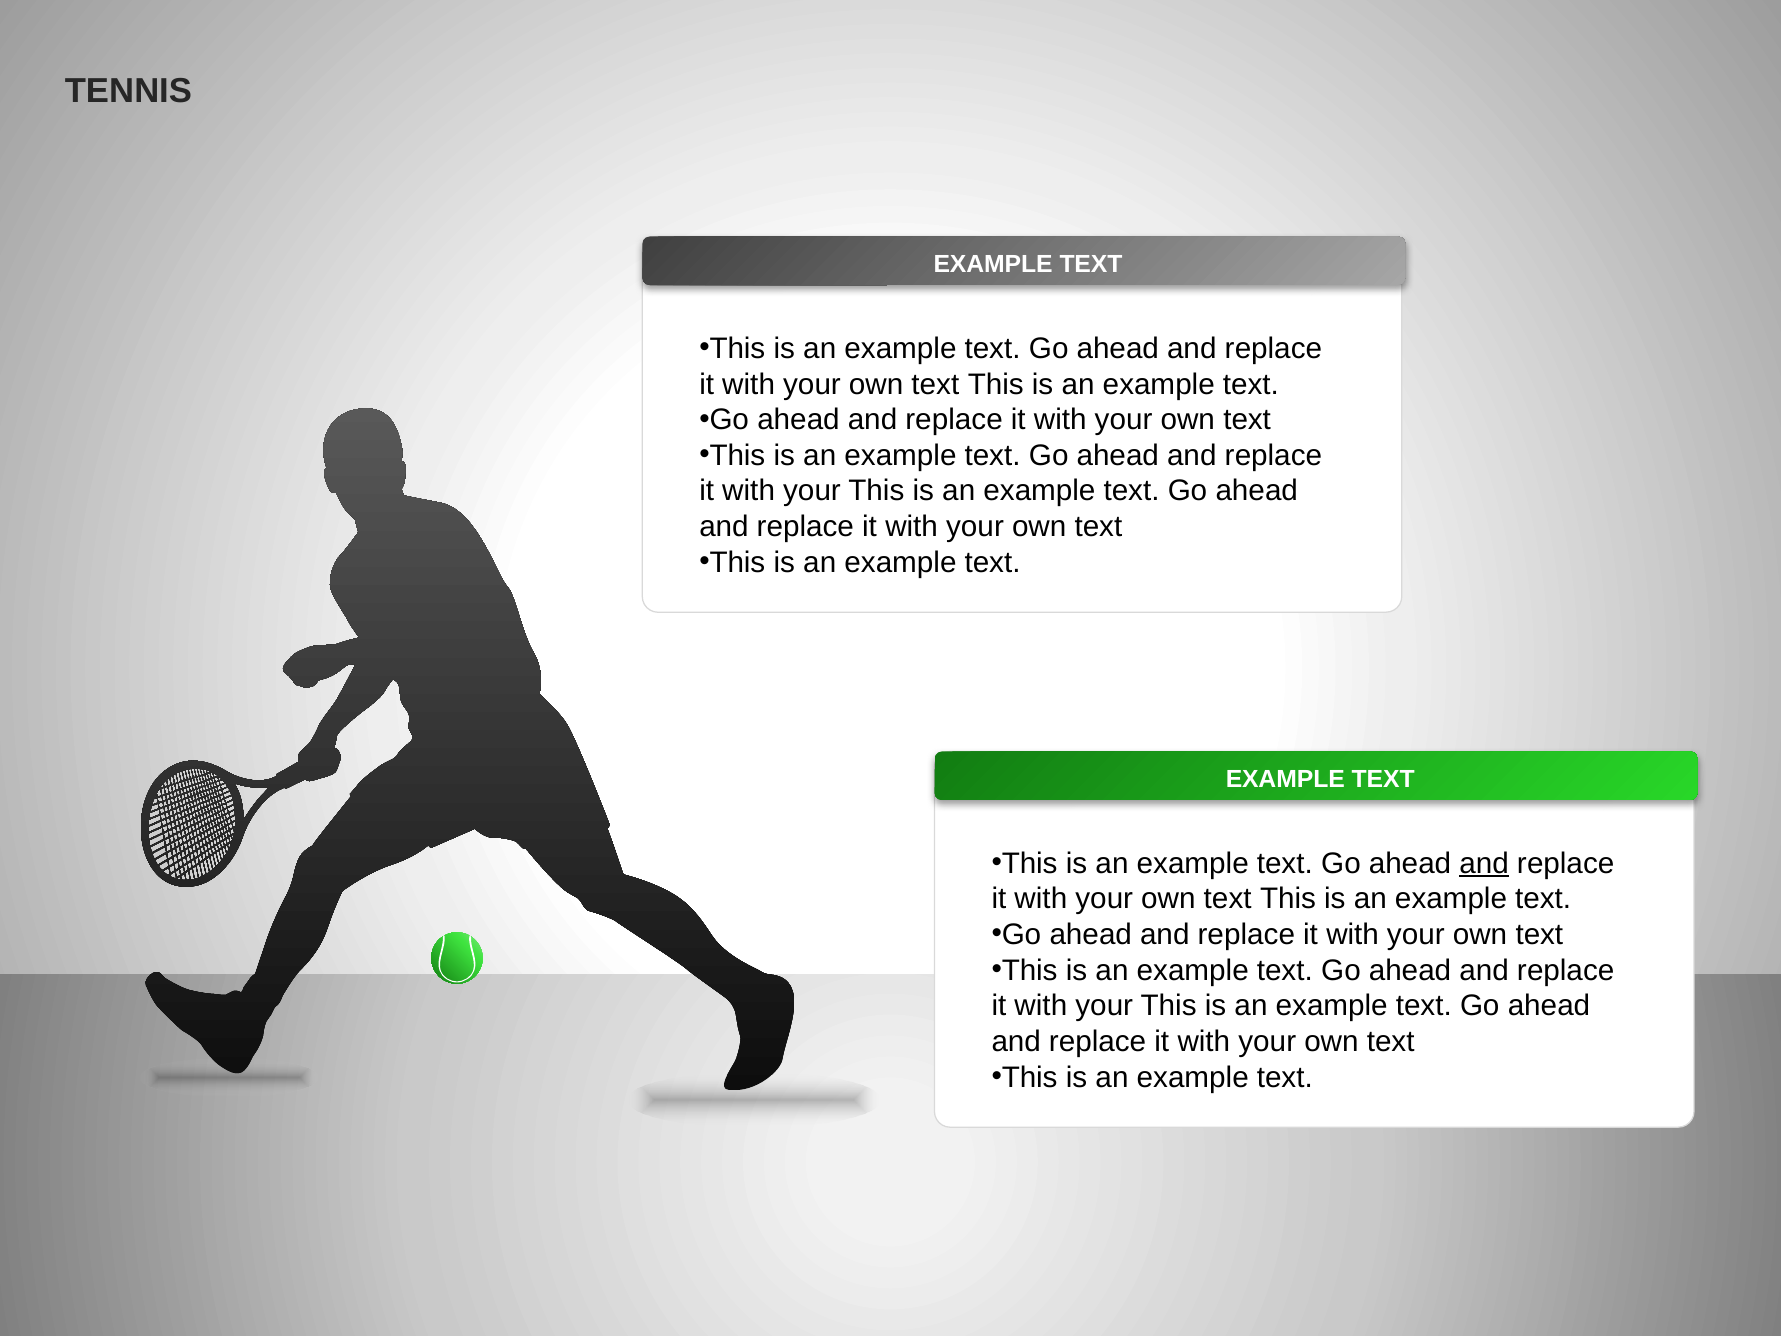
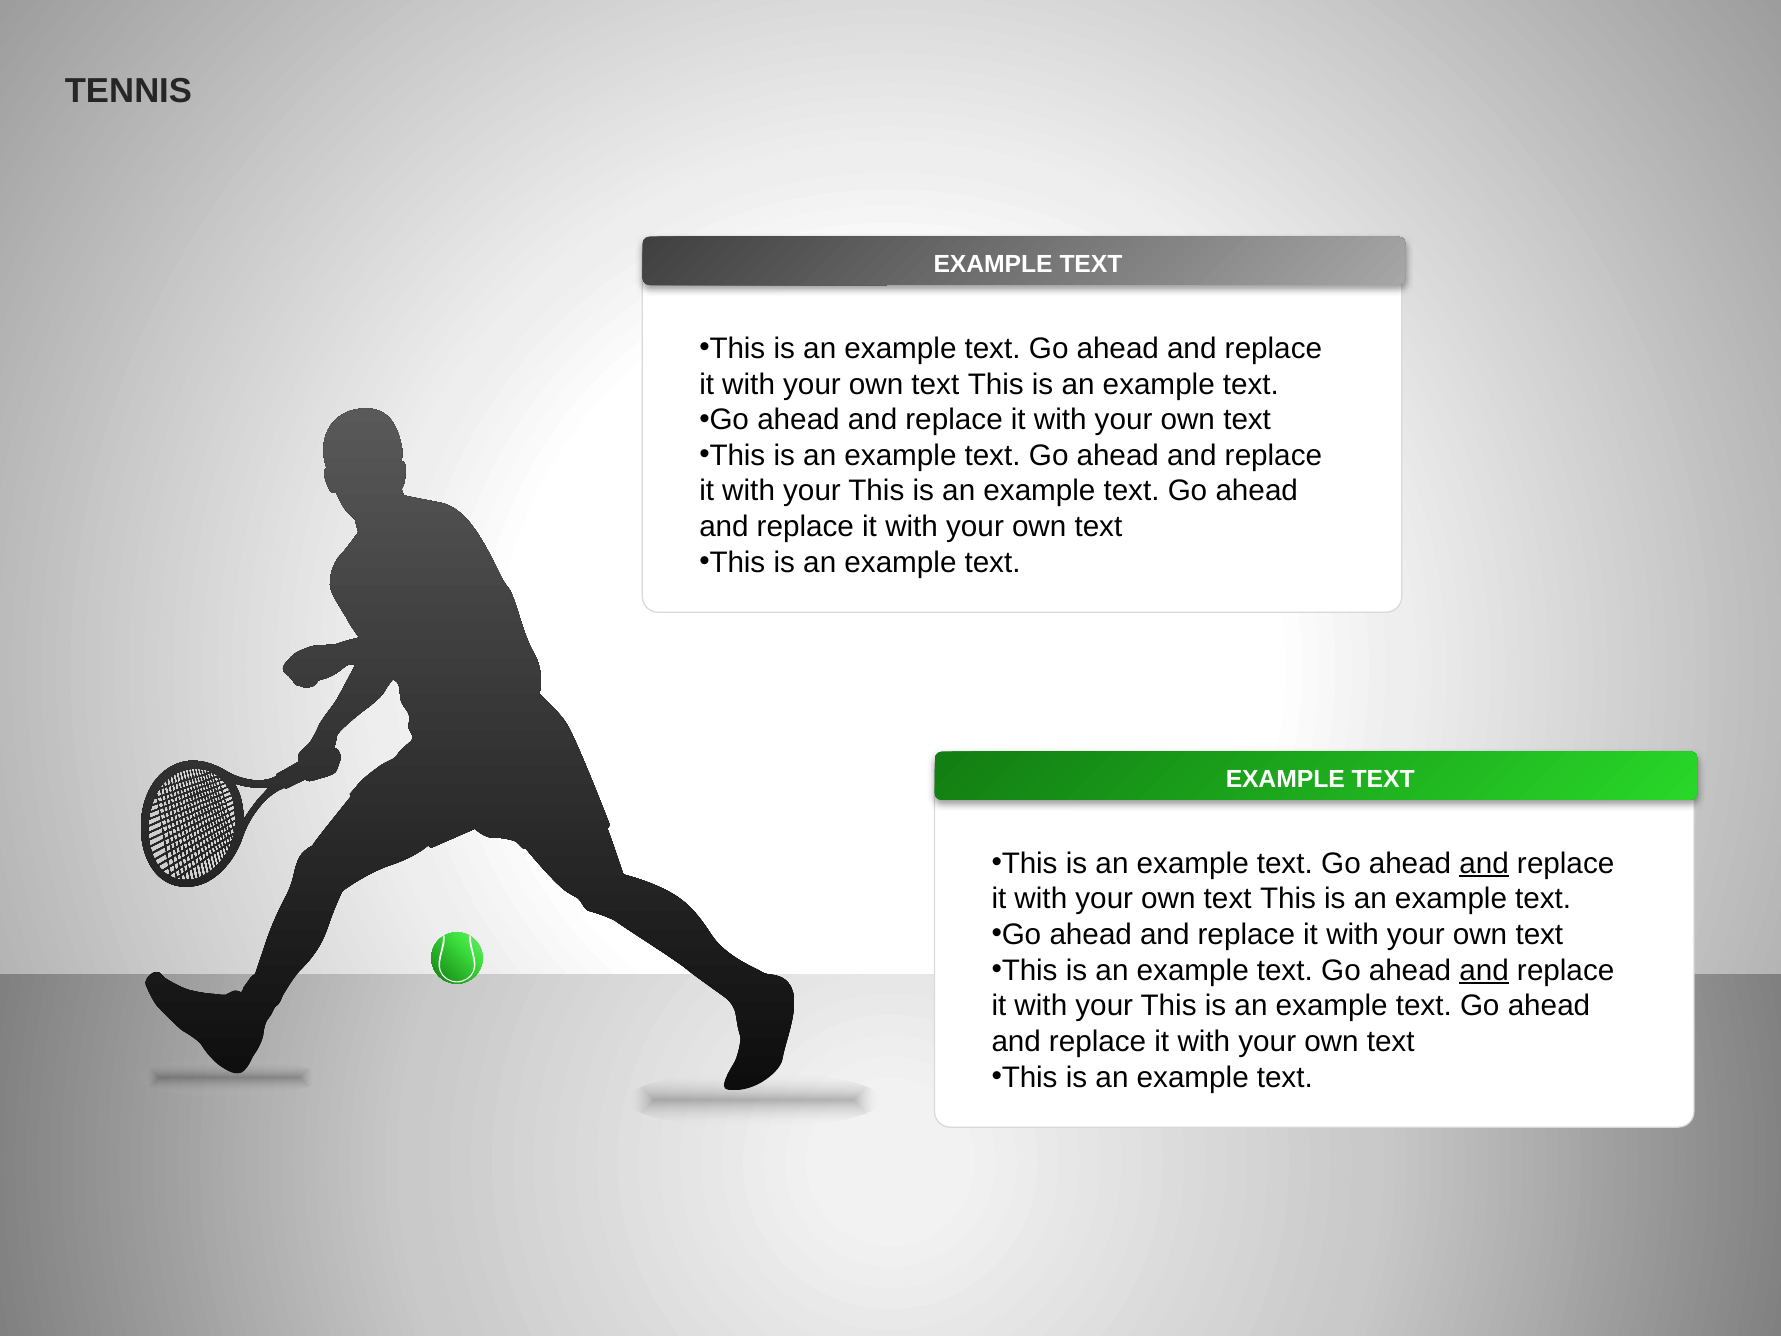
and underline: none -> present (1484, 970)
